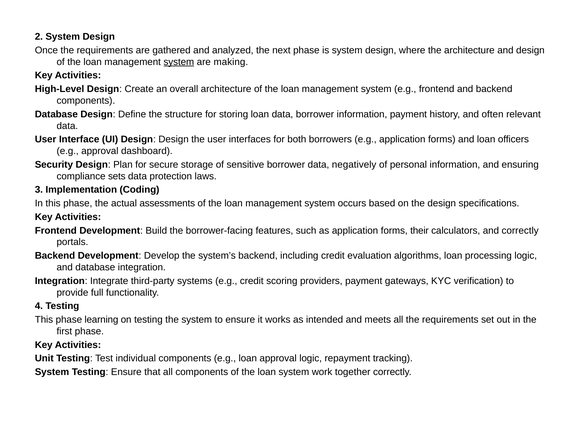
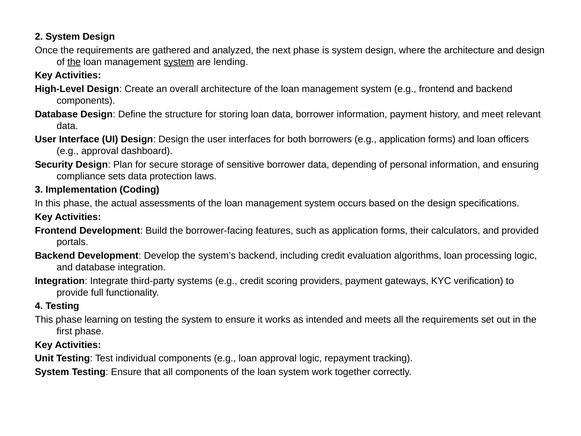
the underline: none -> present (74, 62)
making: making -> lending (231, 62)
often: often -> meet (493, 114)
negatively: negatively -> depending (354, 164)
and correctly: correctly -> provided (520, 230)
